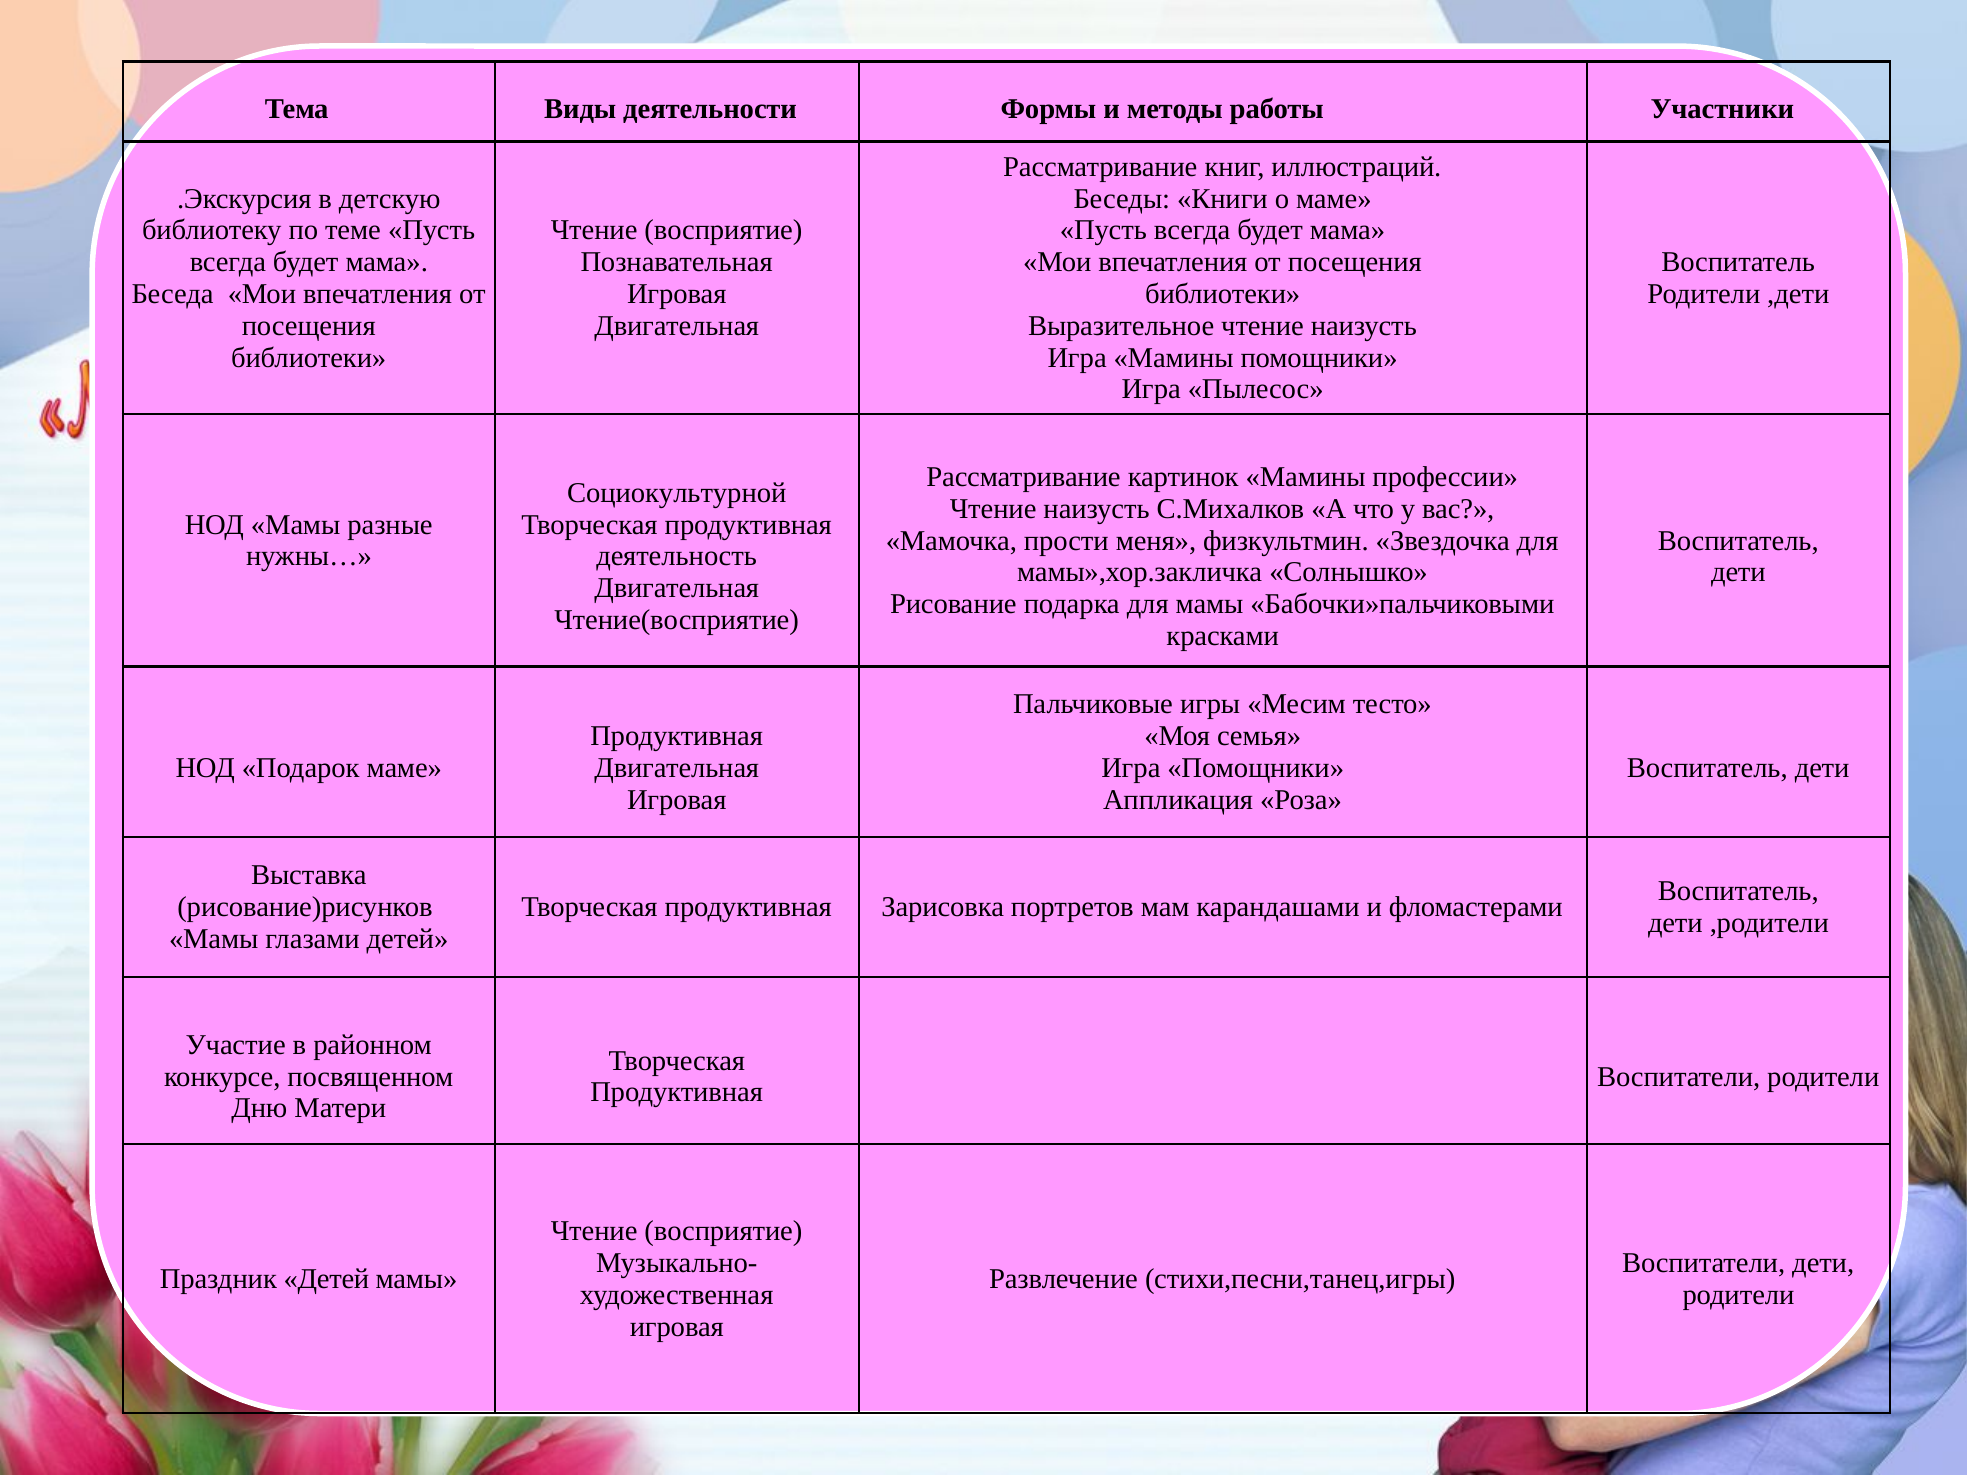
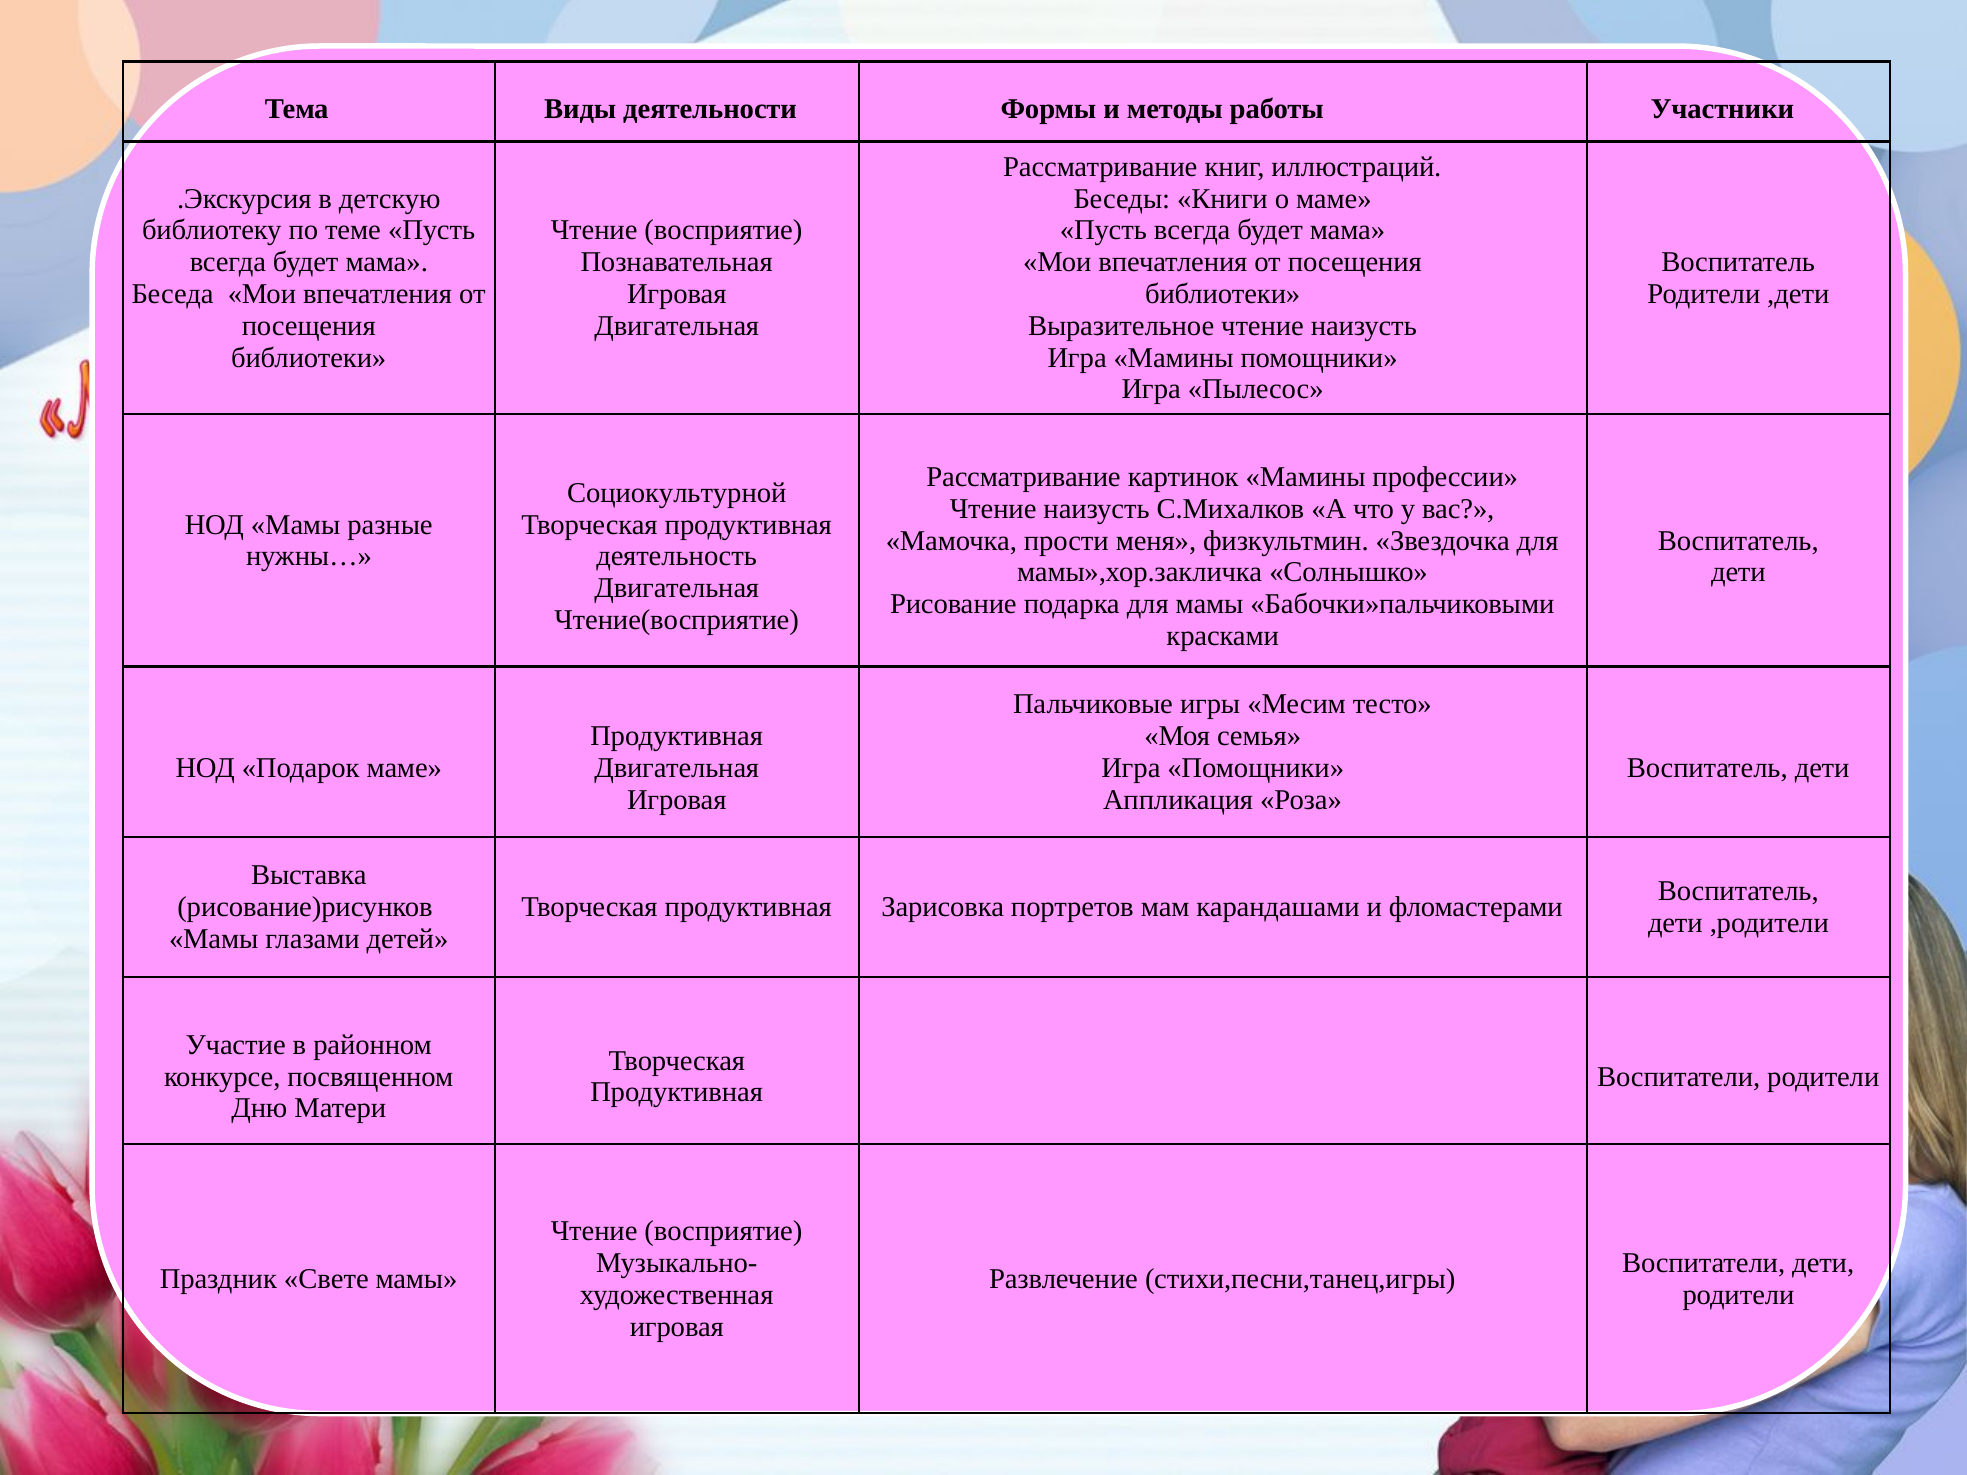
Праздник Детей: Детей -> Свете (326, 1279)
